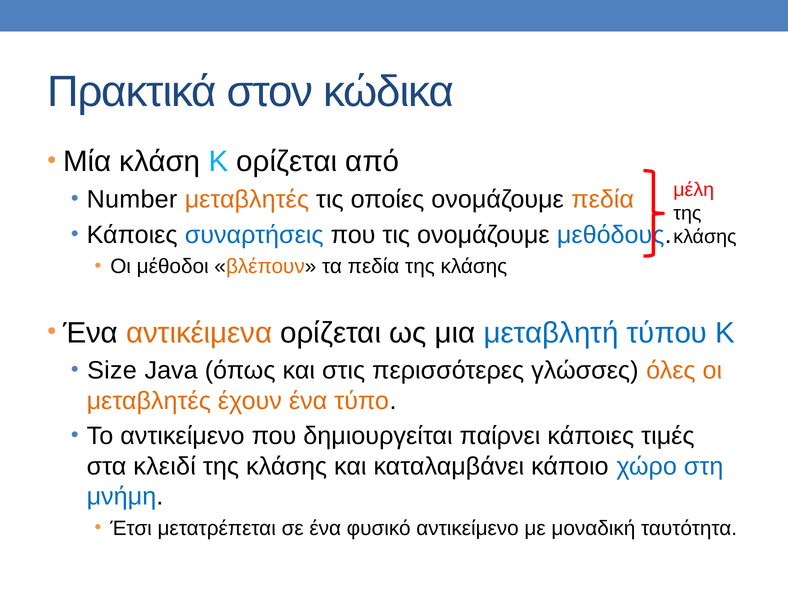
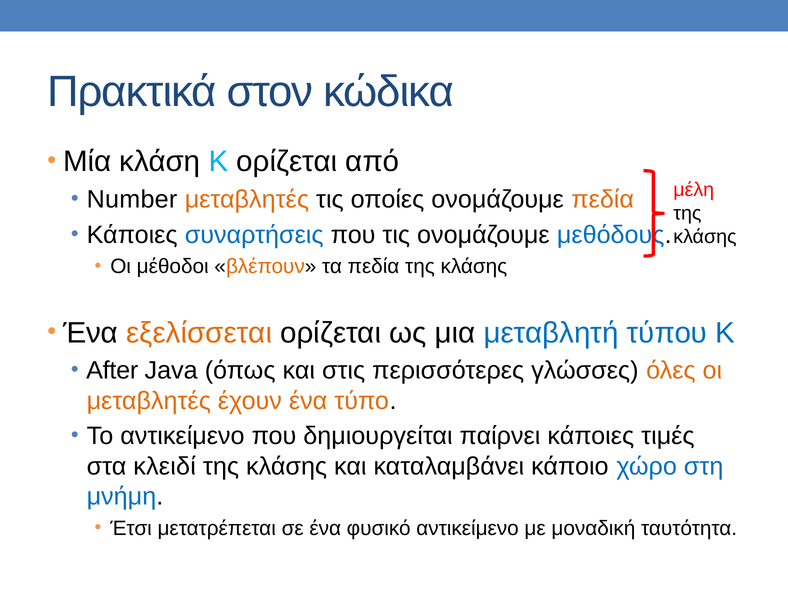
αντικέιμενα: αντικέιμενα -> εξελίσσεται (199, 333)
Size: Size -> After (112, 371)
